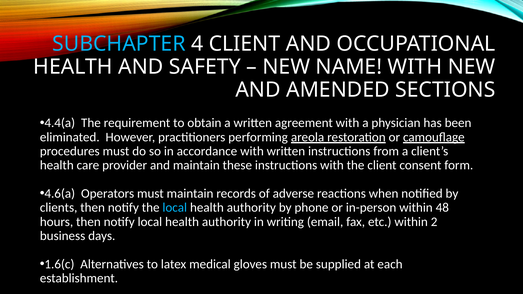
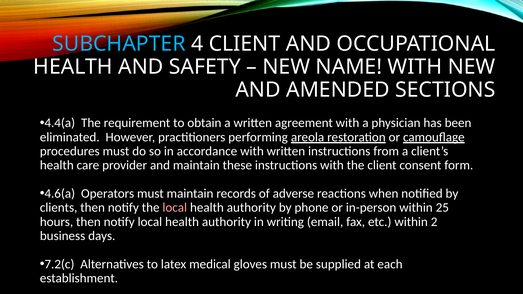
local colour: light blue -> pink (175, 208)
48: 48 -> 25 (442, 208)
1.6(c: 1.6(c -> 7.2(c (59, 264)
